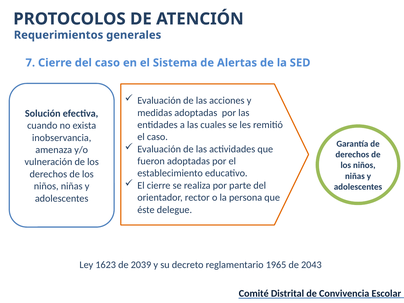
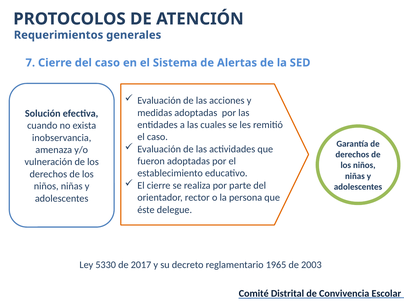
1623: 1623 -> 5330 (106, 265)
2039: 2039 -> 2017 (141, 265)
2043: 2043 -> 2003 (311, 265)
